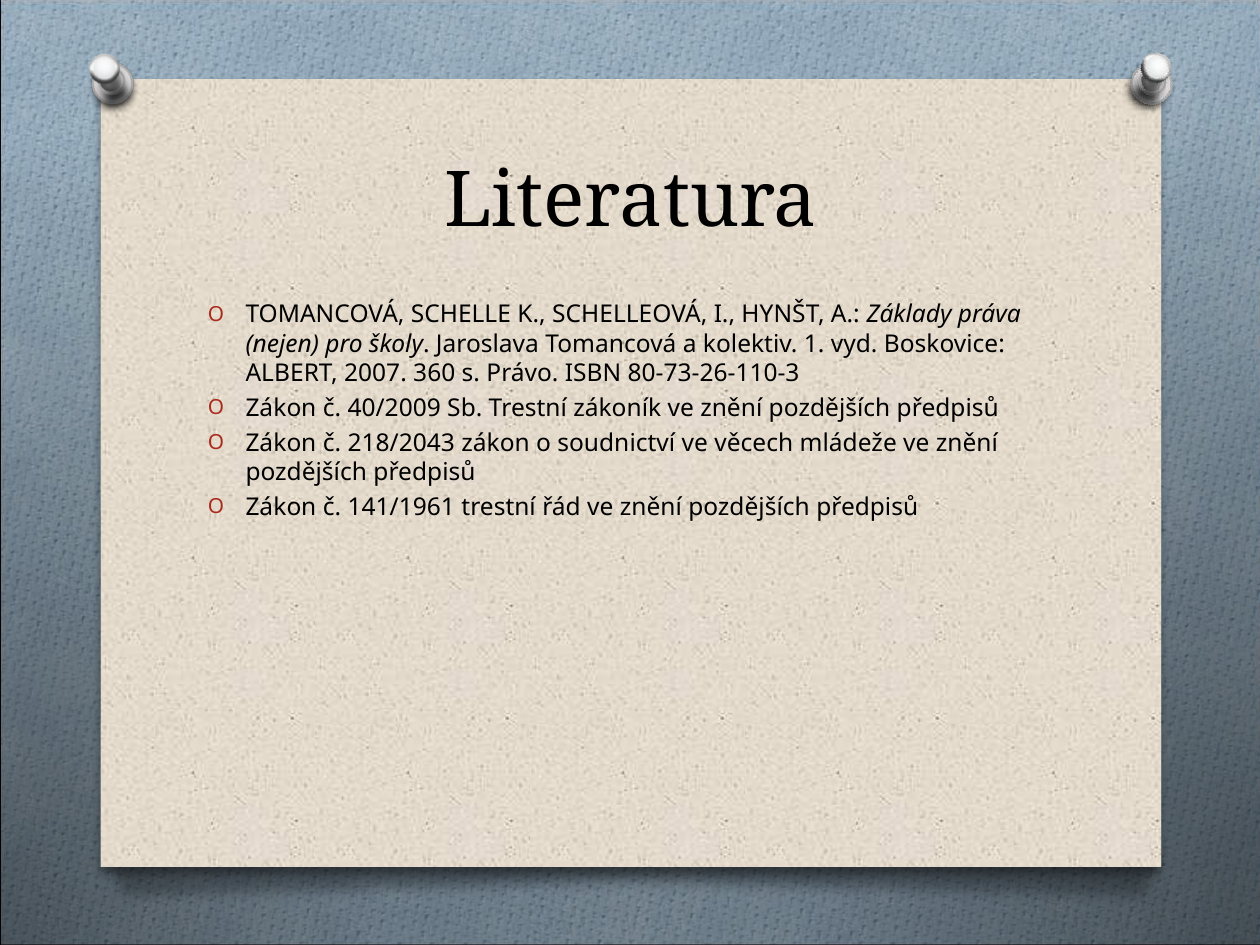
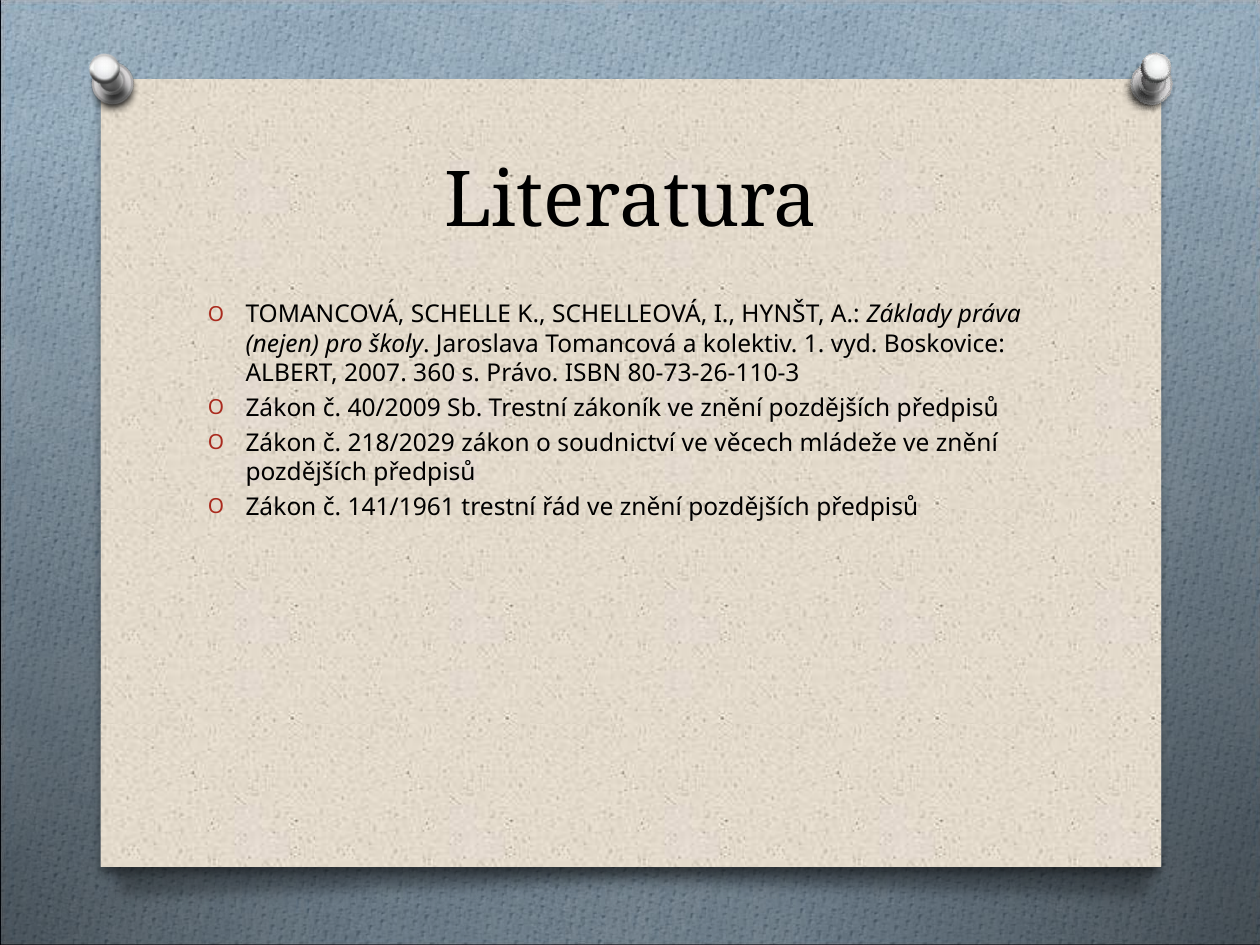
218/2043: 218/2043 -> 218/2029 (401, 443)
